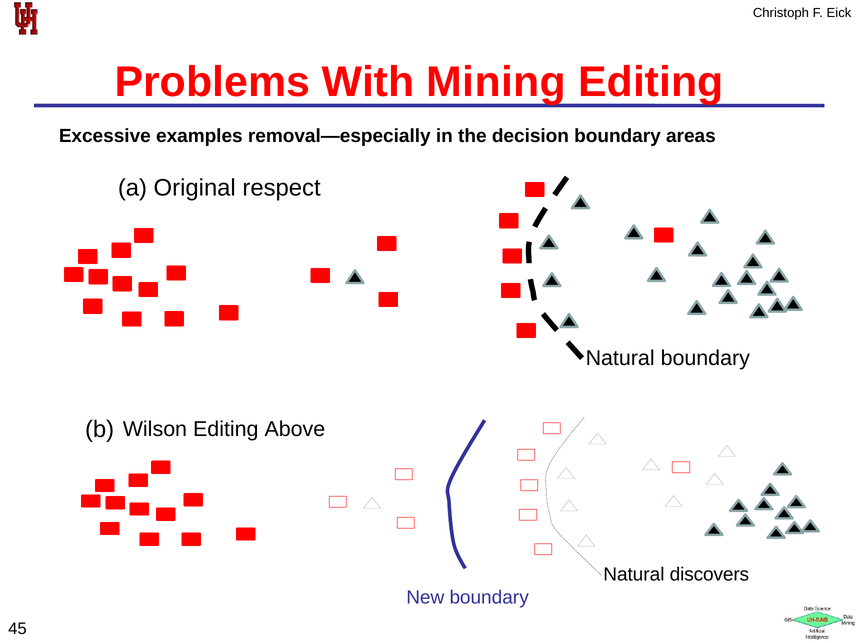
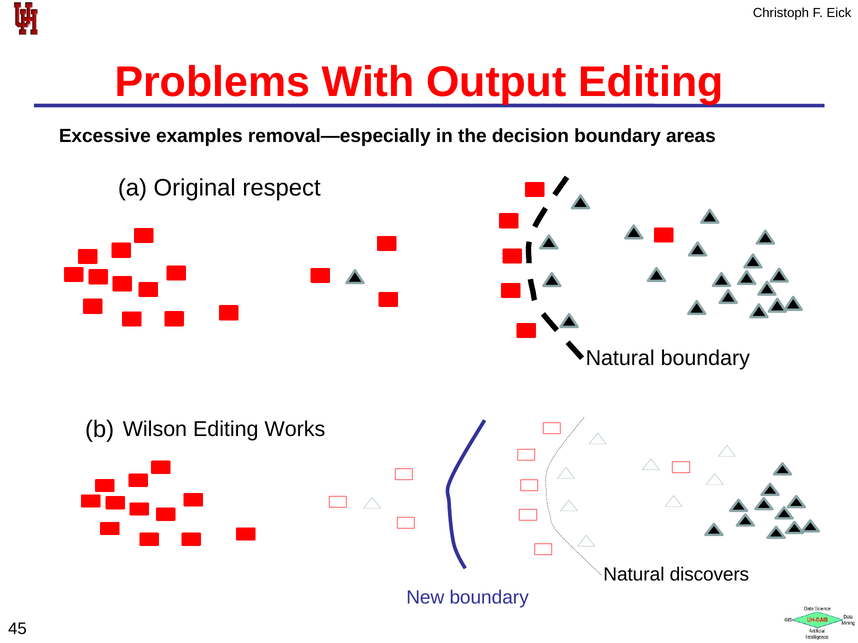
Mining: Mining -> Output (496, 82)
Above: Above -> Works (295, 430)
